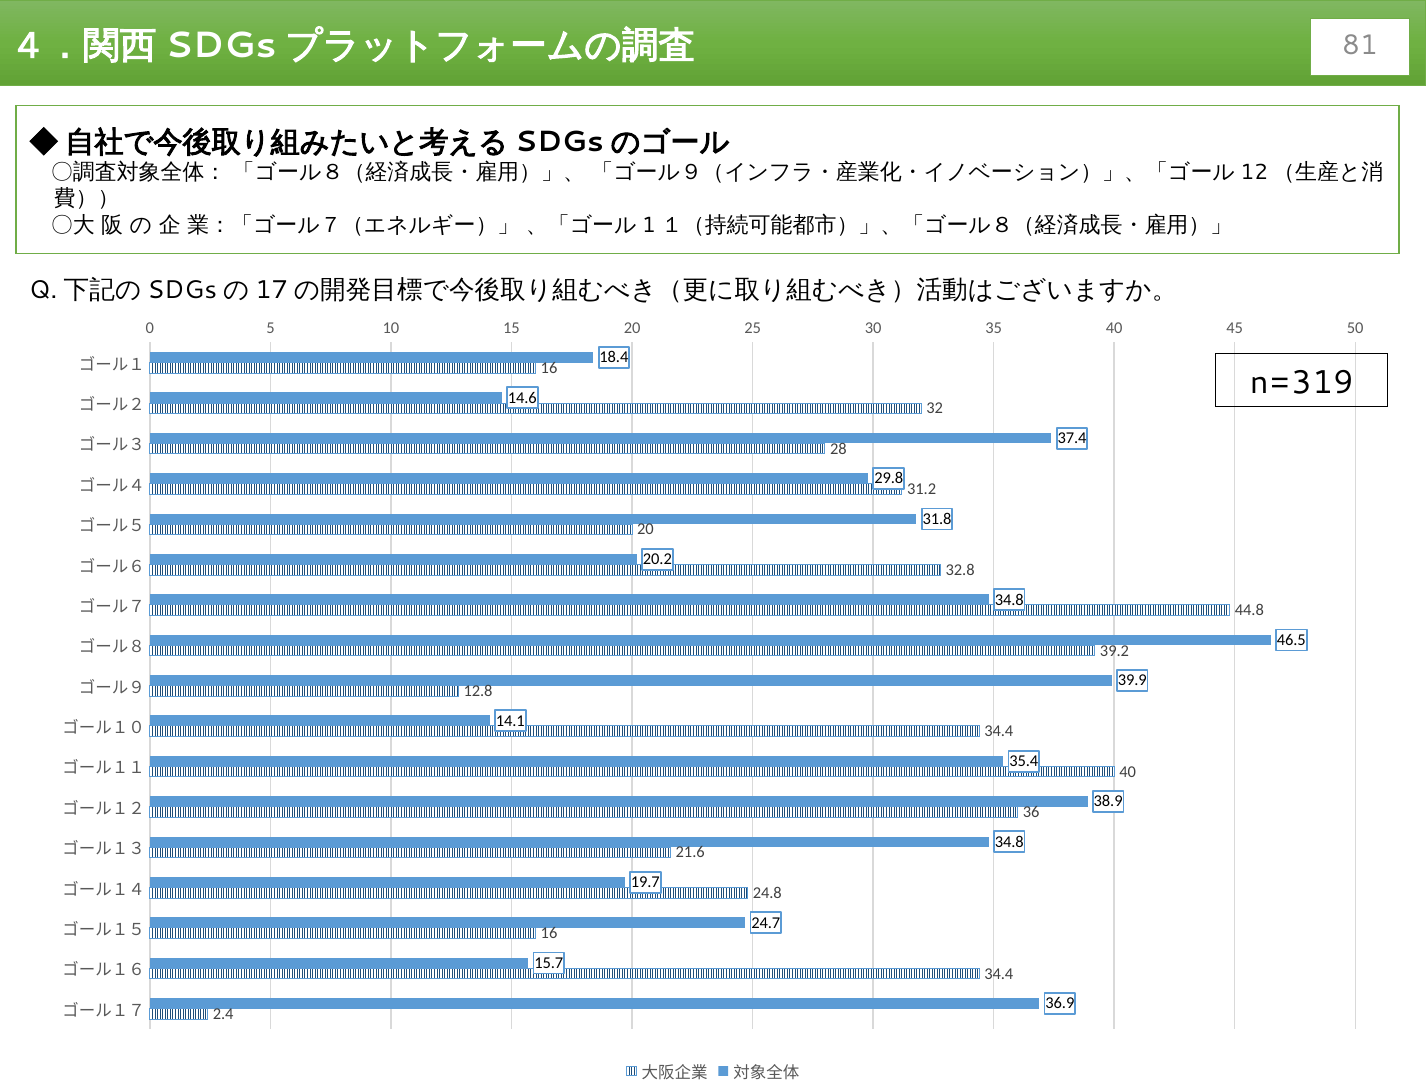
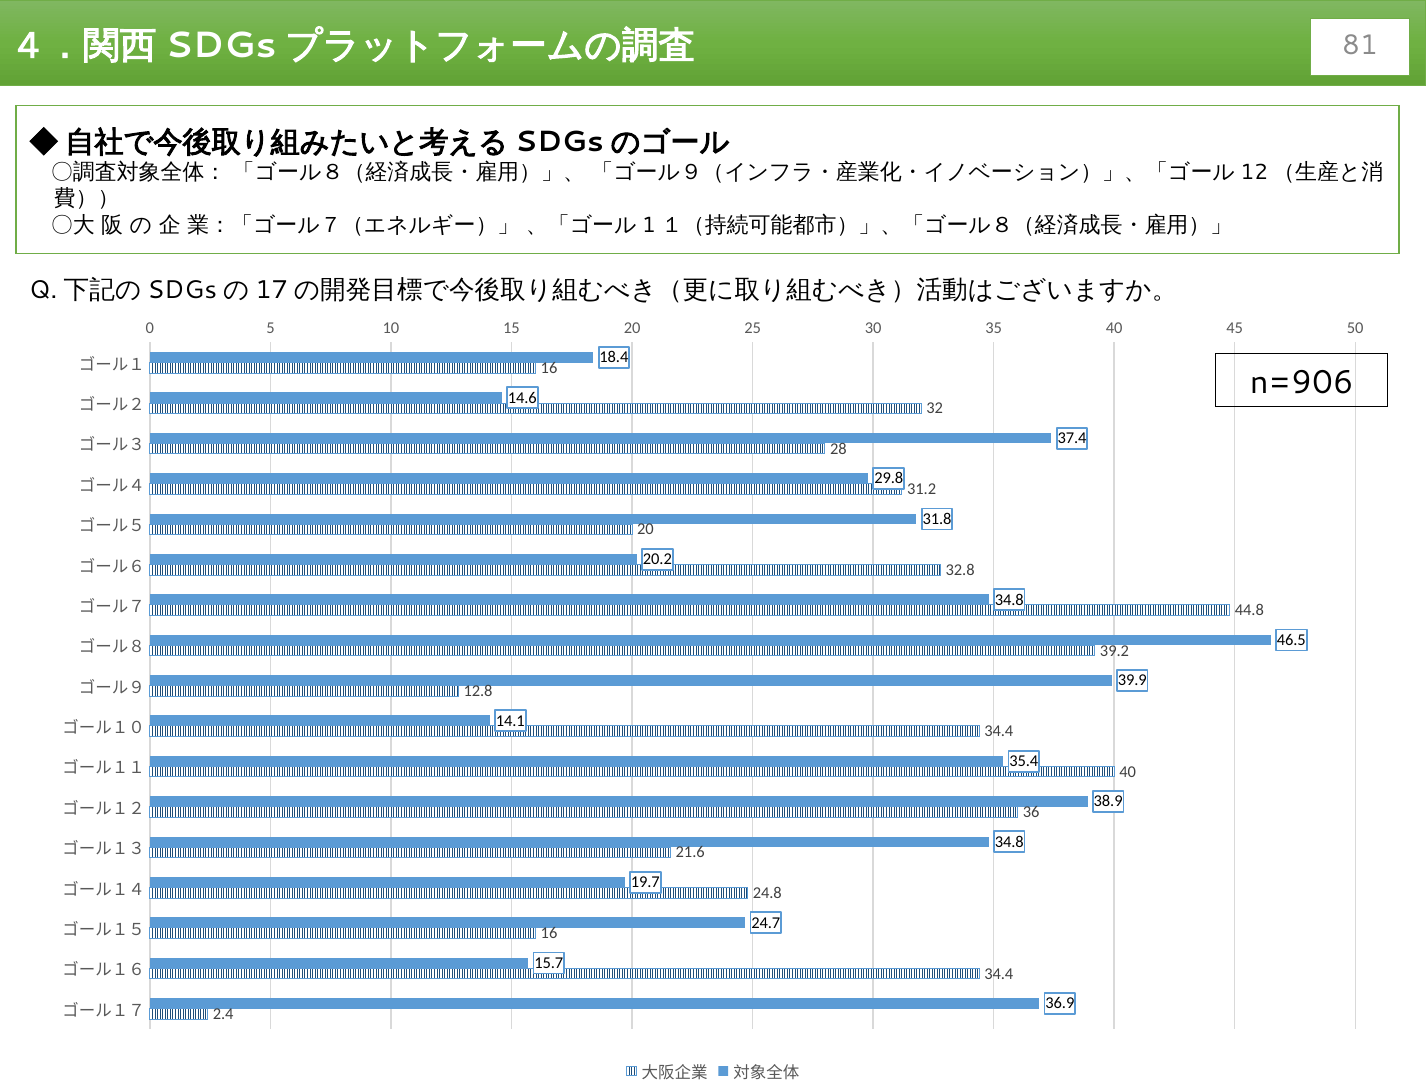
n=319: n=319 -> n=906 (1302, 382)
